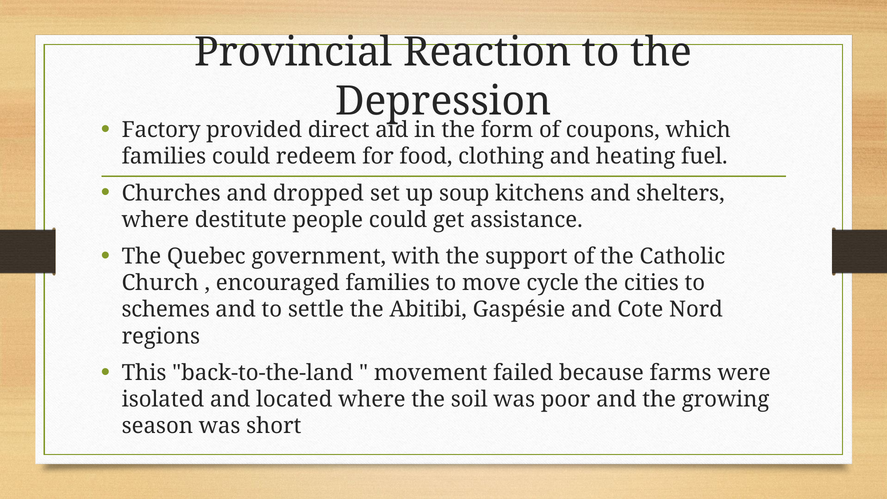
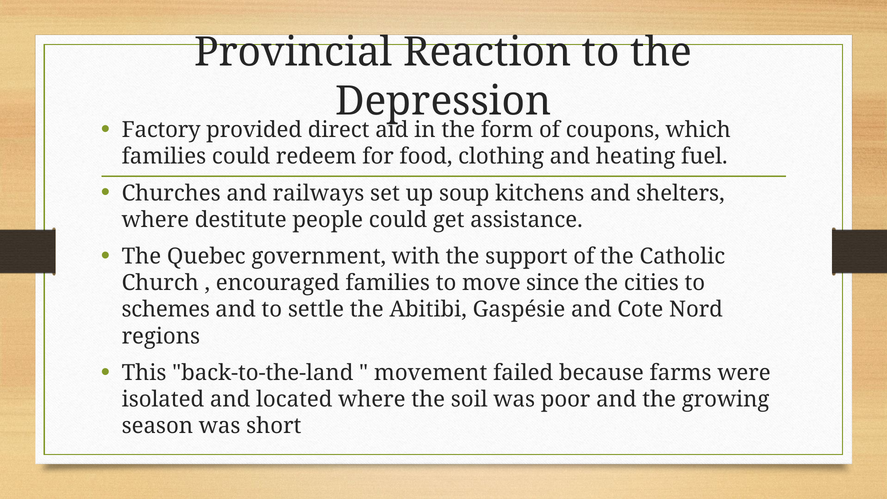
dropped: dropped -> railways (318, 193)
cycle: cycle -> since (553, 283)
